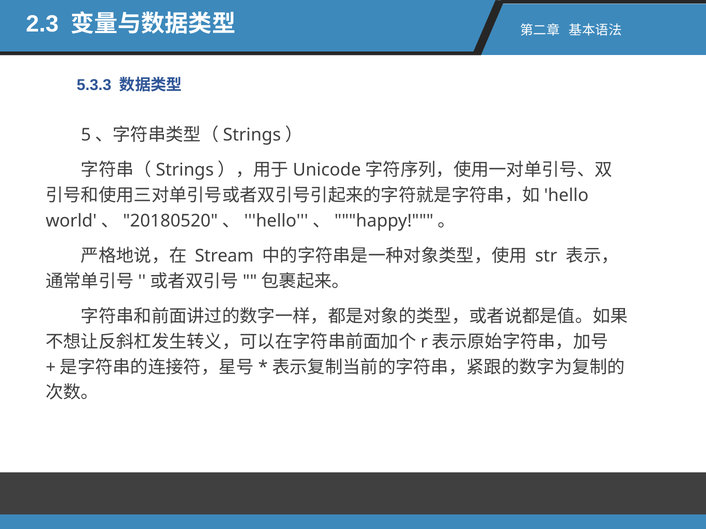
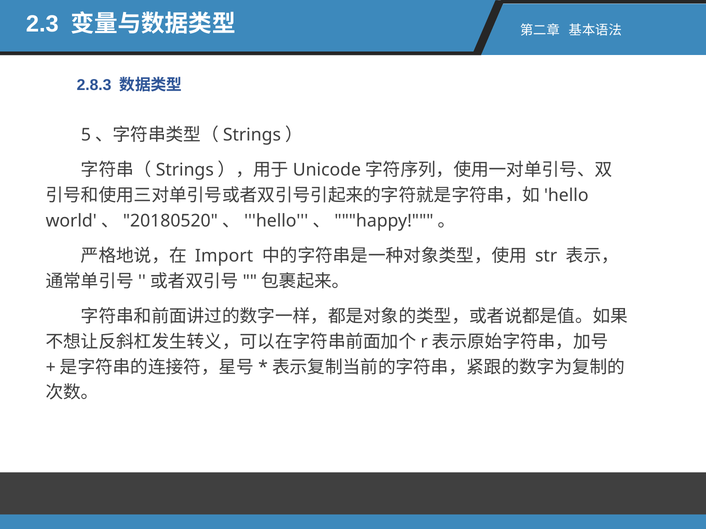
5.3.3: 5.3.3 -> 2.8.3 (94, 85)
Stream: Stream -> Import (224, 256)
